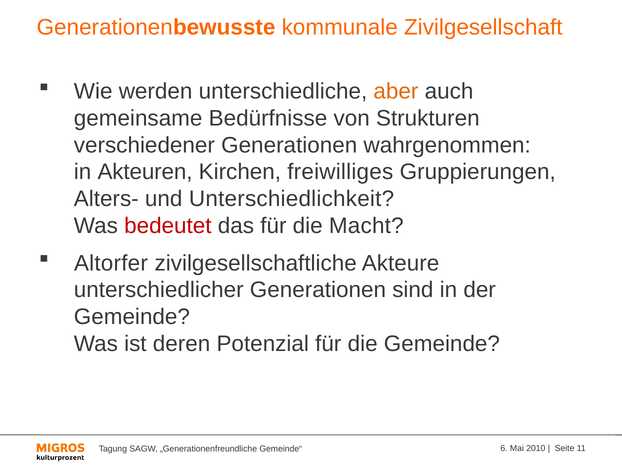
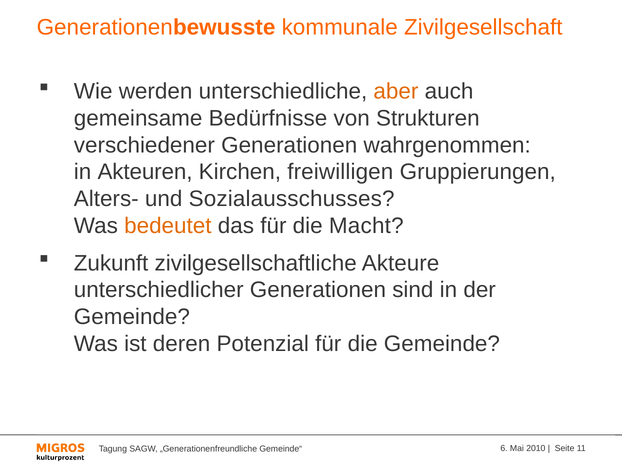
freiwilliges: freiwilliges -> freiwilligen (340, 172)
Unterschiedlichkeit: Unterschiedlichkeit -> Sozialausschusses (292, 199)
bedeutet colour: red -> orange (168, 226)
Altorfer: Altorfer -> Zukunft (111, 263)
